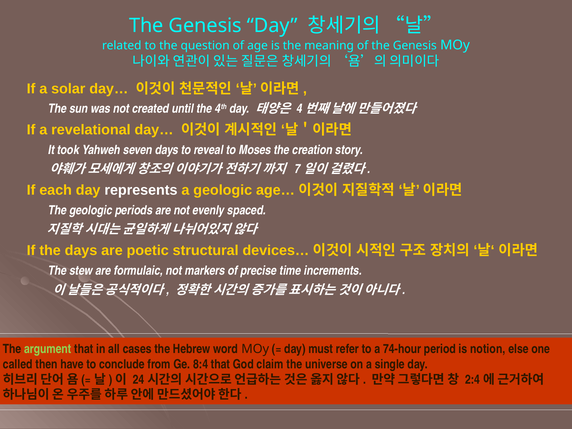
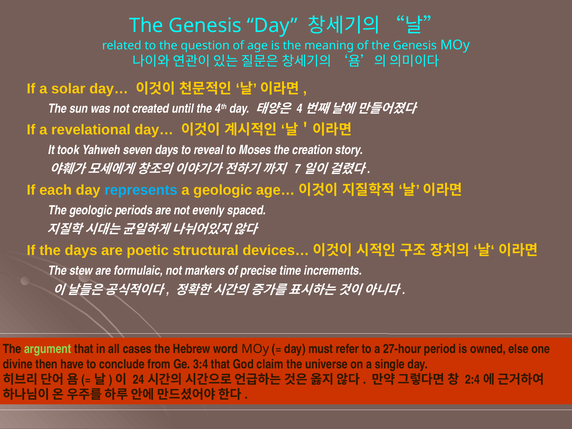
represents colour: white -> light blue (141, 190)
74-hour: 74-hour -> 27-hour (402, 349)
notion: notion -> owned (488, 349)
called: called -> divine (18, 364)
8:4: 8:4 -> 3:4 (201, 364)
